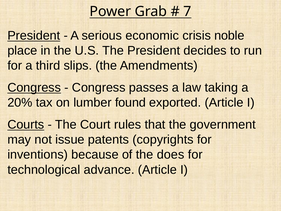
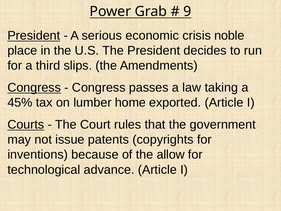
7: 7 -> 9 (187, 12)
20%: 20% -> 45% (20, 102)
found: found -> home (130, 102)
does: does -> allow (171, 154)
